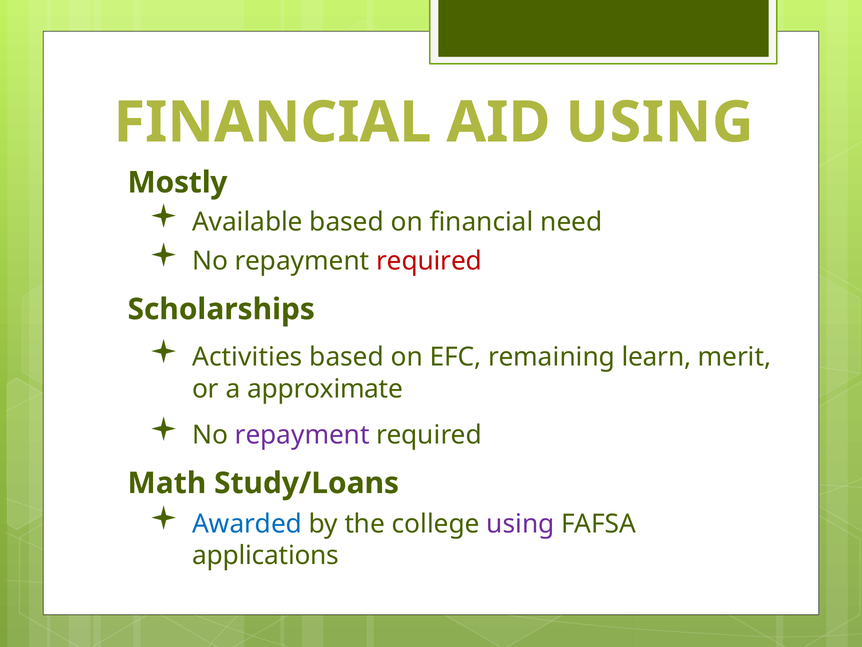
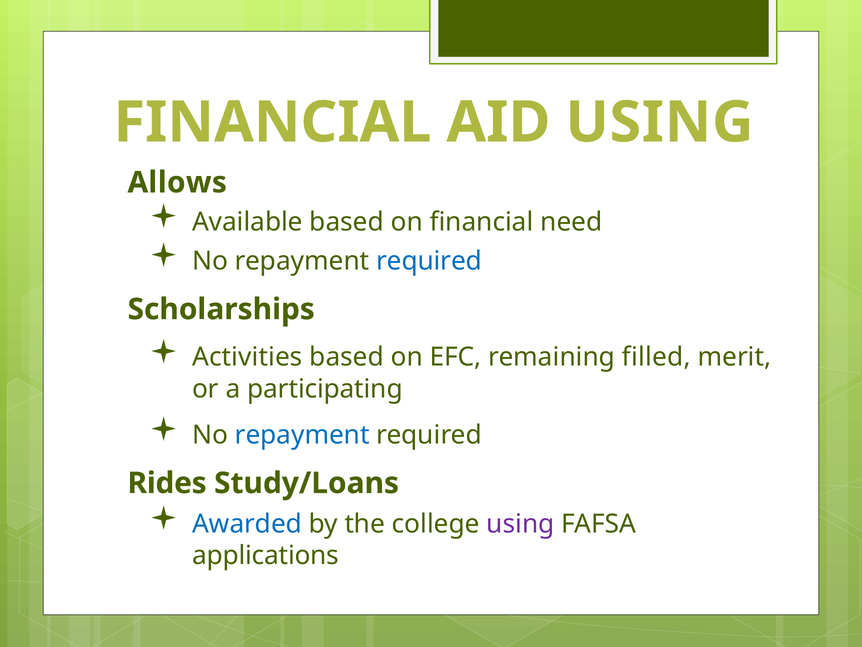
Mostly: Mostly -> Allows (177, 182)
required colour: red -> blue (429, 261)
learn: learn -> filled (656, 357)
approximate: approximate -> participating (325, 389)
repayment colour: purple -> blue (302, 434)
Math: Math -> Rides (167, 483)
